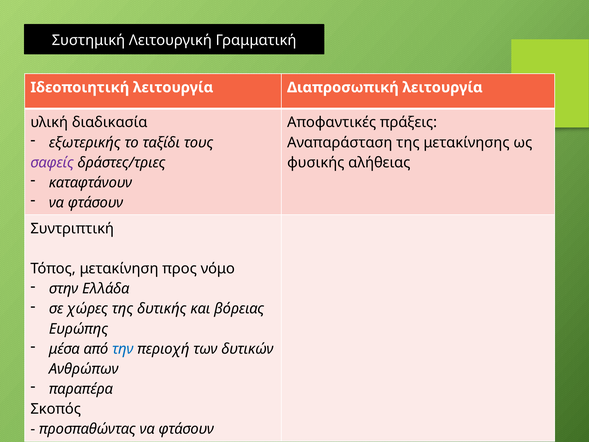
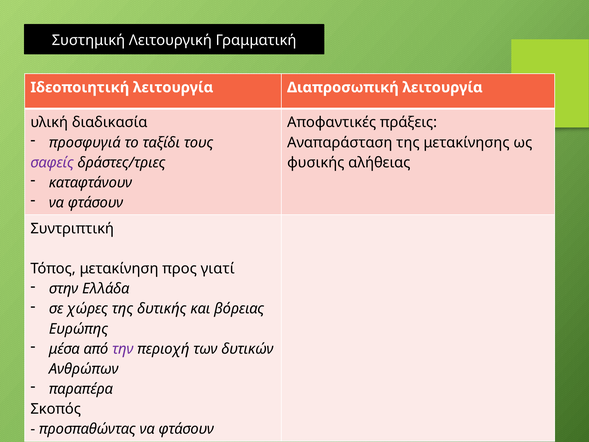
εξωτερικής: εξωτερικής -> προσφυγιά (85, 142)
νόμο: νόμο -> γιατί (218, 269)
την colour: blue -> purple (123, 349)
